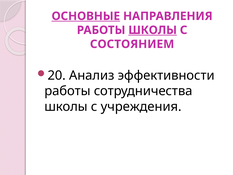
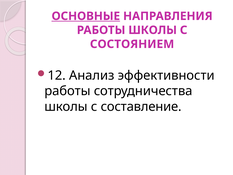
ШКОЛЫ underline: present -> none (153, 30)
20: 20 -> 12 (57, 75)
учреждения: учреждения -> составление (141, 106)
